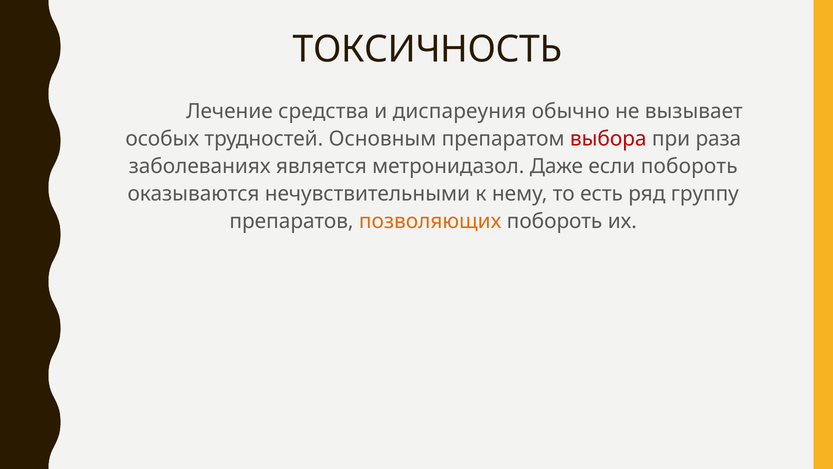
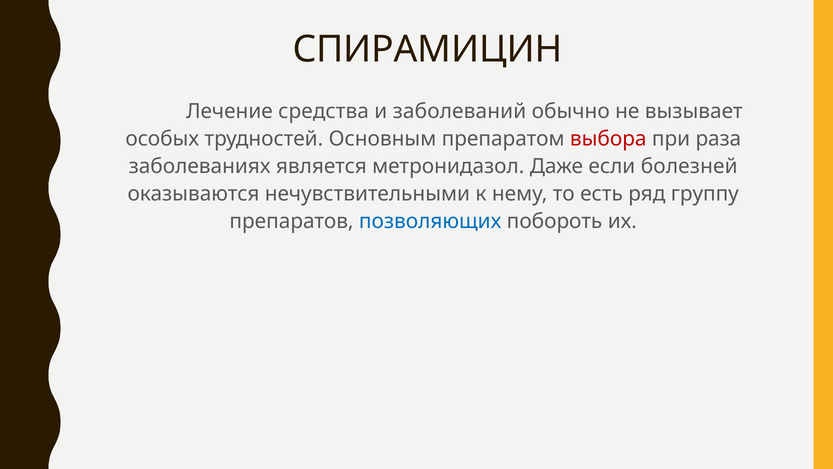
ТОКСИЧНОСТЬ: ТОКСИЧНОСТЬ -> СПИРАМИЦИН (427, 49)
диспареуния: диспареуния -> заболеваний (459, 111)
если побороть: побороть -> болезней (689, 166)
позволяющих colour: orange -> blue (430, 221)
